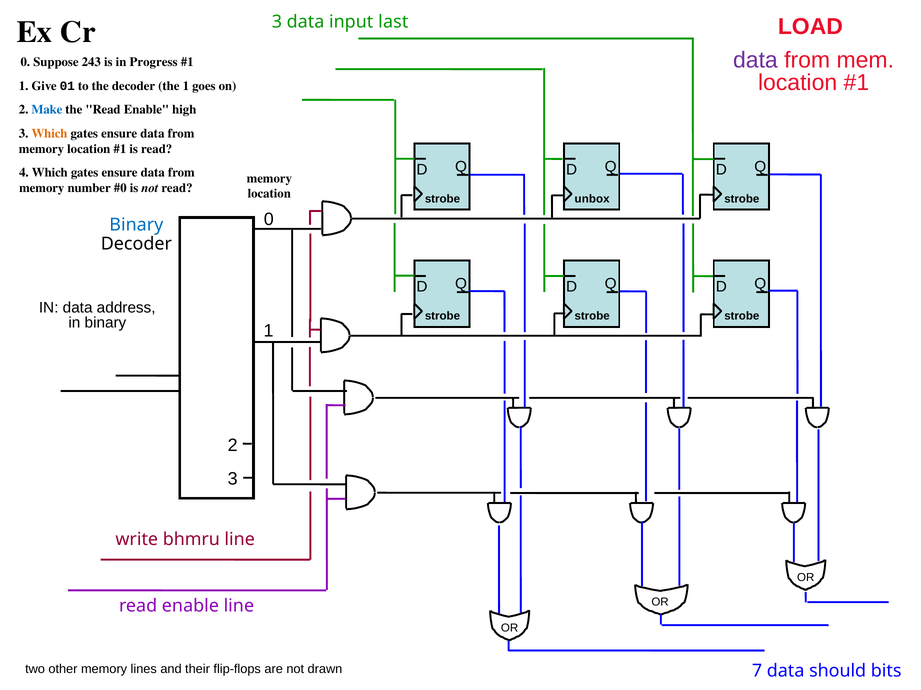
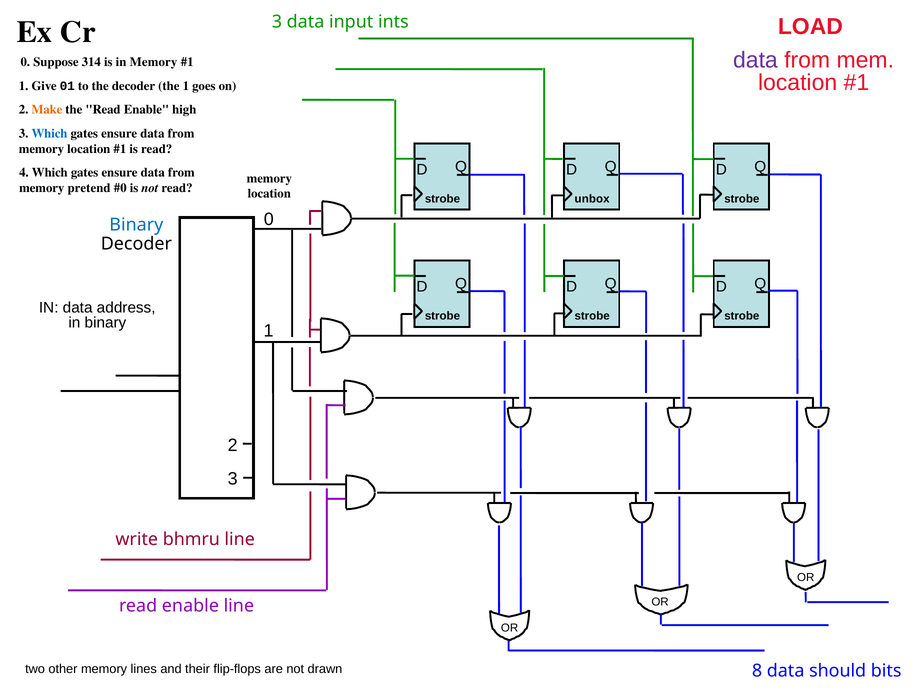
last: last -> ints (393, 22)
243: 243 -> 314 (91, 62)
in Progress: Progress -> Memory (154, 62)
Make colour: blue -> orange (47, 110)
Which colour: orange -> blue (50, 134)
number: number -> pretend (89, 188)
7: 7 -> 8 (757, 672)
